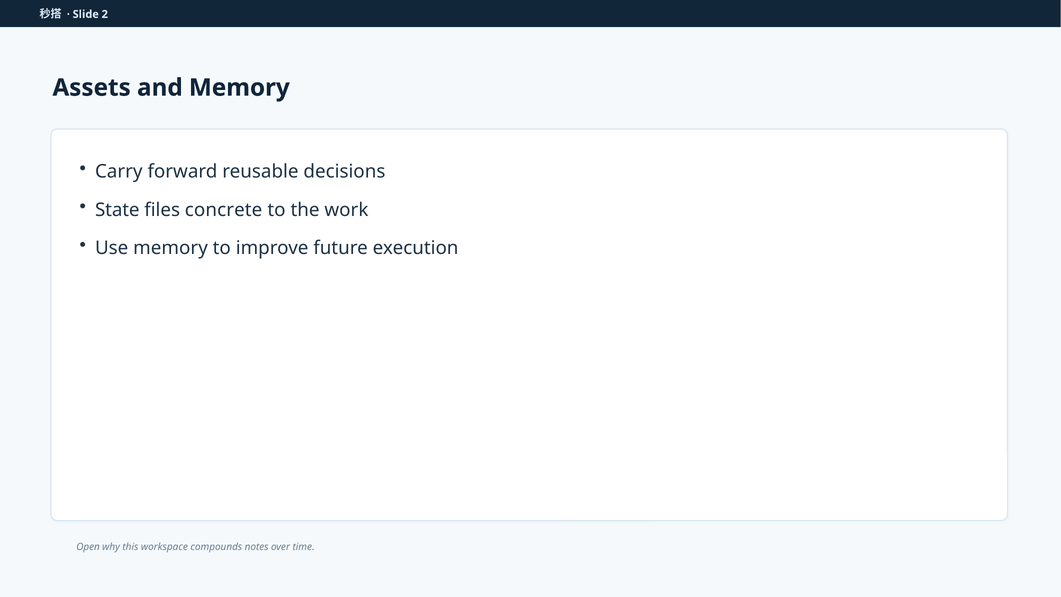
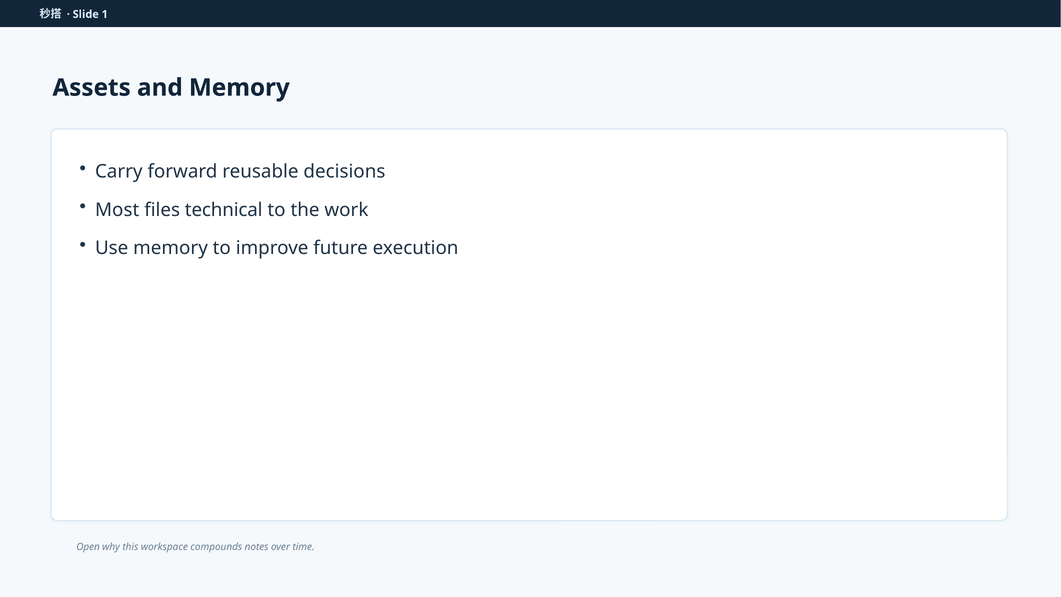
2: 2 -> 1 (105, 14)
State: State -> Most (117, 210)
concrete: concrete -> technical (224, 210)
